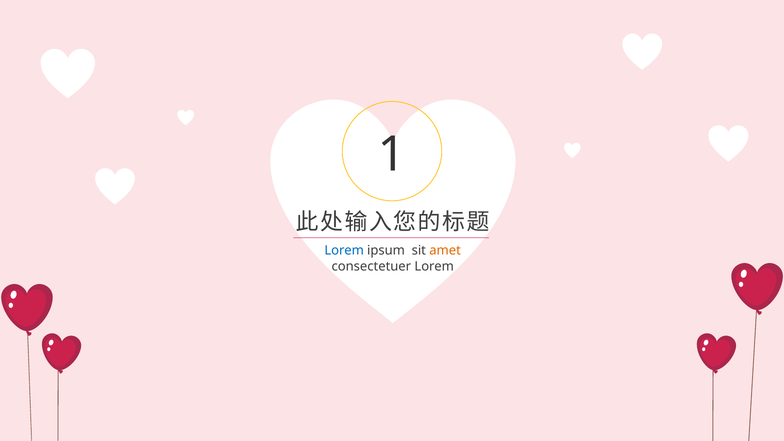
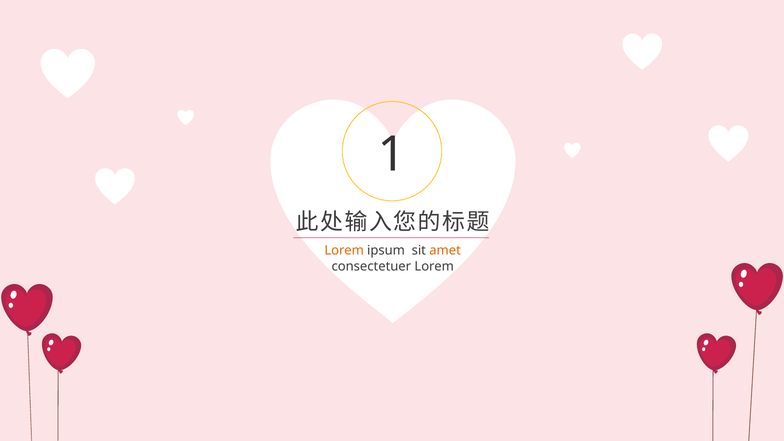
Lorem colour: blue -> orange (344, 251)
